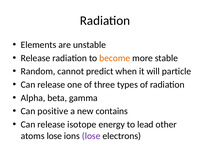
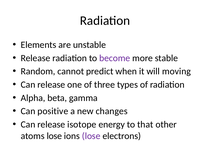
become colour: orange -> purple (115, 58)
particle: particle -> moving (176, 71)
contains: contains -> changes (112, 111)
lead: lead -> that (145, 124)
